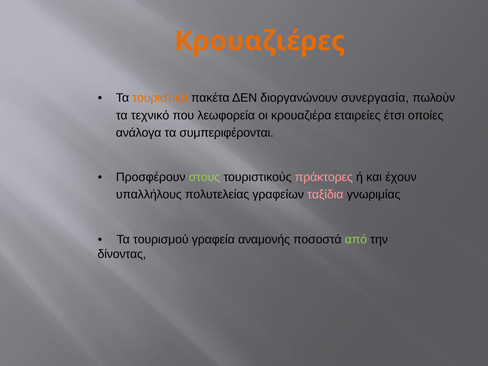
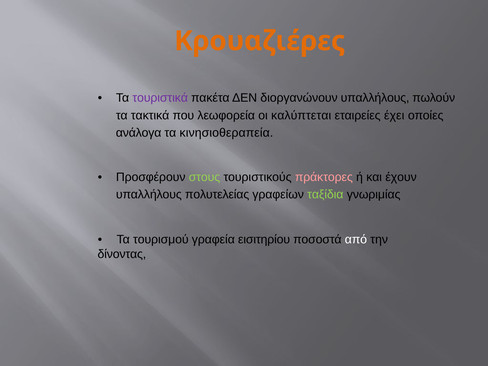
τουριστικά colour: orange -> purple (160, 98)
διοργανώνουν συνεργασία: συνεργασία -> υπαλλήλους (375, 98)
τεχνικό: τεχνικό -> τακτικά (150, 115)
κρουαζιέρα: κρουαζιέρα -> καλύπτεται (301, 115)
έτσι: έτσι -> έχει (394, 115)
συμπεριφέρονται: συμπεριφέρονται -> κινησιοθεραπεία (226, 133)
ταξίδια colour: pink -> light green (325, 195)
αναμονής: αναμονής -> εισιτηρίου (264, 240)
από colour: light green -> white (356, 240)
